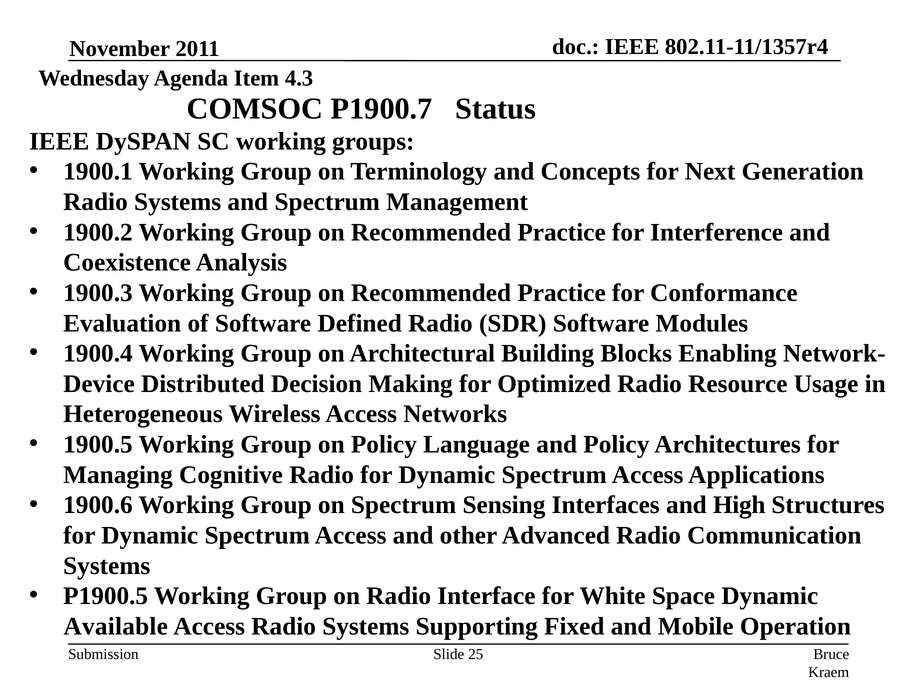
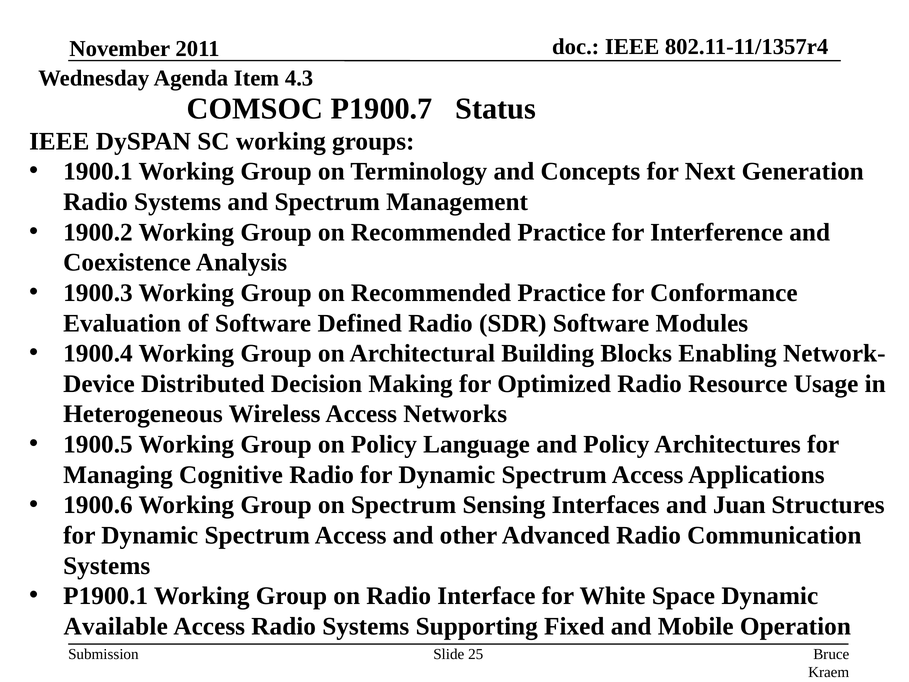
High: High -> Juan (739, 505)
P1900.5: P1900.5 -> P1900.1 (106, 596)
